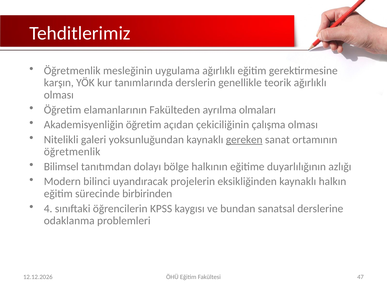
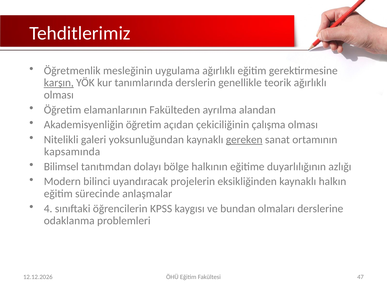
karşın underline: none -> present (59, 83)
olmaları: olmaları -> alandan (257, 110)
öğretmenlik: öğretmenlik -> kapsamında (72, 152)
birbirinden: birbirinden -> anlaşmalar (147, 194)
sanatsal: sanatsal -> olmaları (276, 209)
